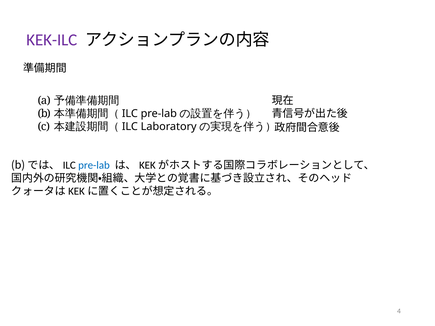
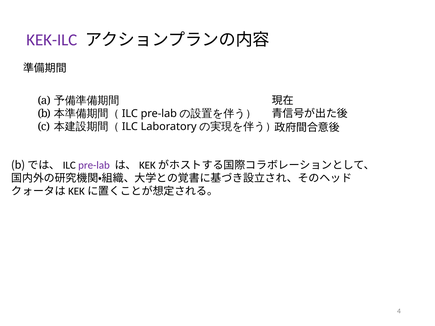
pre-lab colour: blue -> purple (94, 165)
